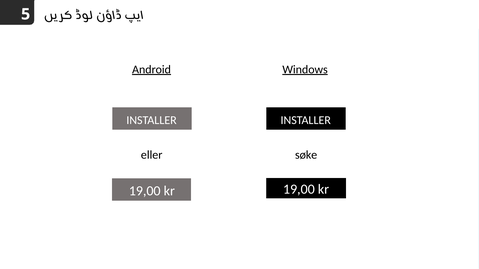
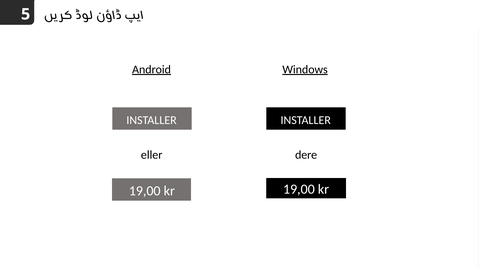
søke: søke -> dere (306, 155)
